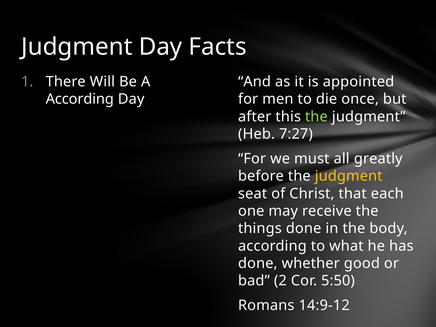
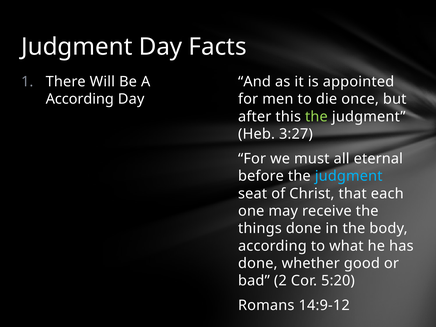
7:27: 7:27 -> 3:27 (296, 134)
greatly: greatly -> eternal (378, 159)
judgment colour: yellow -> light blue (349, 176)
5:50: 5:50 -> 5:20 (338, 281)
